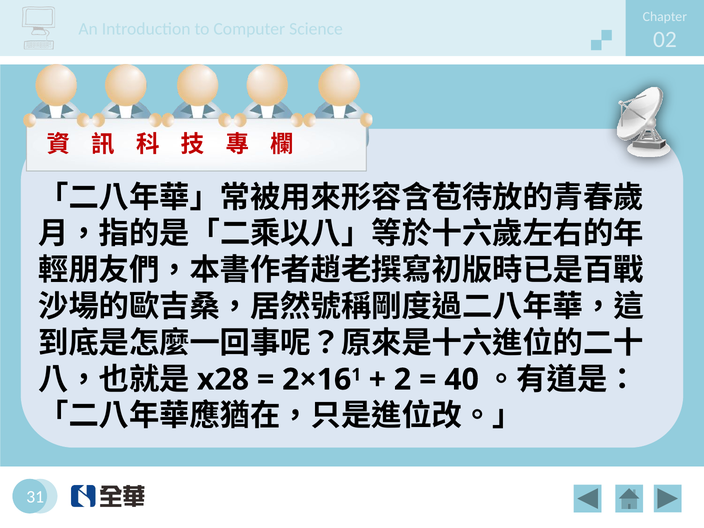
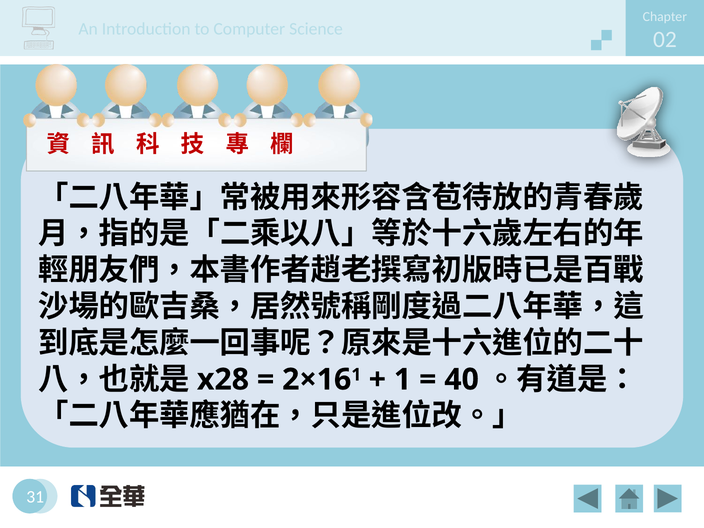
2: 2 -> 1 (403, 380)
